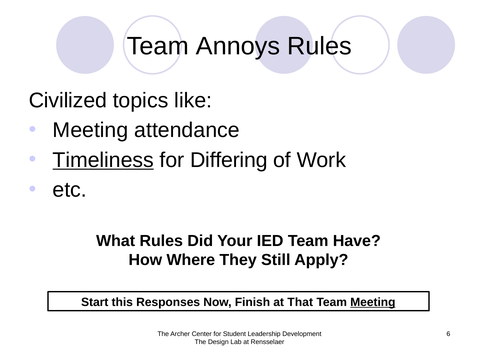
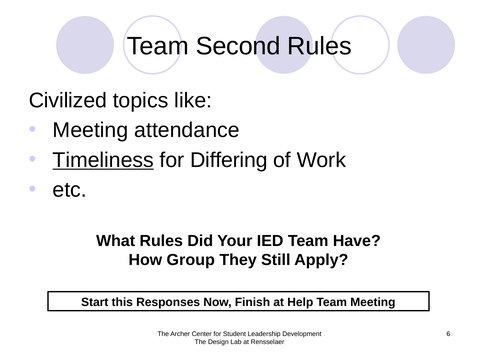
Annoys: Annoys -> Second (238, 46)
Where: Where -> Group (191, 260)
That: That -> Help (300, 302)
Meeting underline: present -> none (373, 302)
